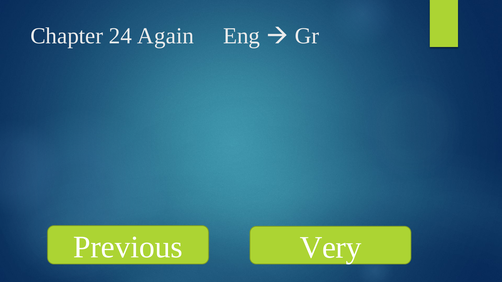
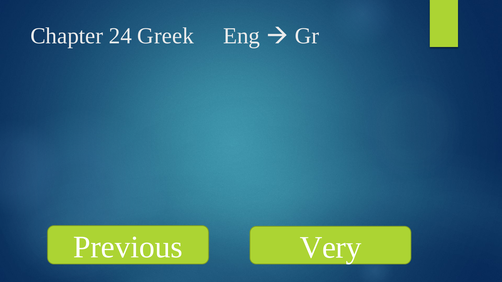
Again: Again -> Greek (166, 36)
